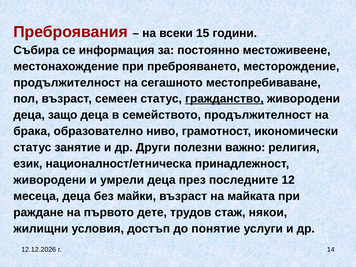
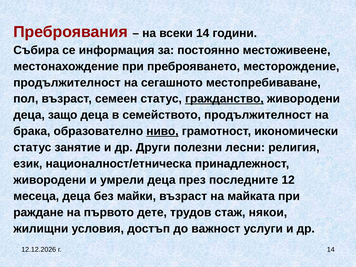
всеки 15: 15 -> 14 (203, 33)
ниво underline: none -> present (162, 131)
важно: важно -> лесни (245, 148)
понятие: понятие -> важност (216, 229)
